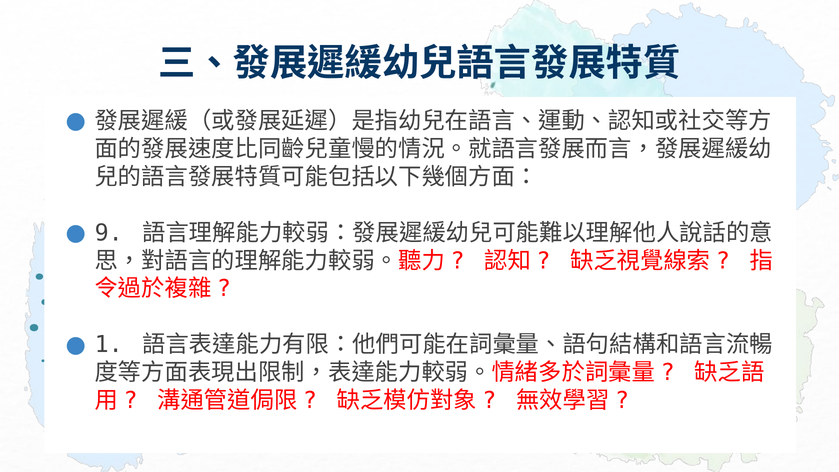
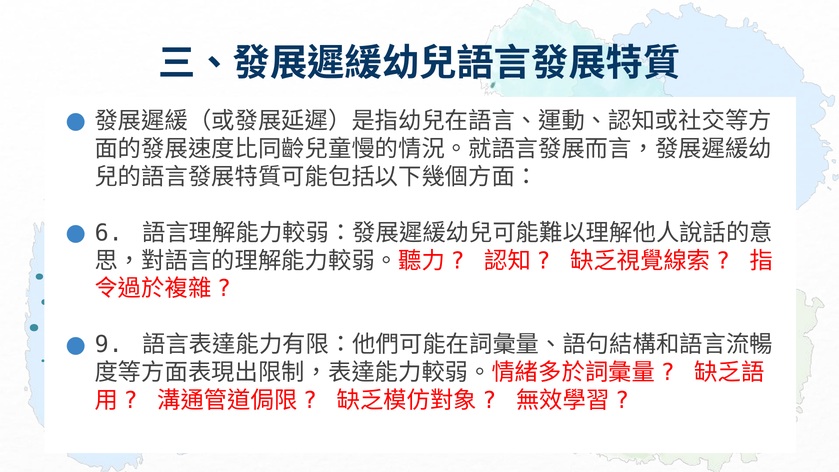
9: 9 -> 6 (109, 233)
1: 1 -> 9 (109, 345)
